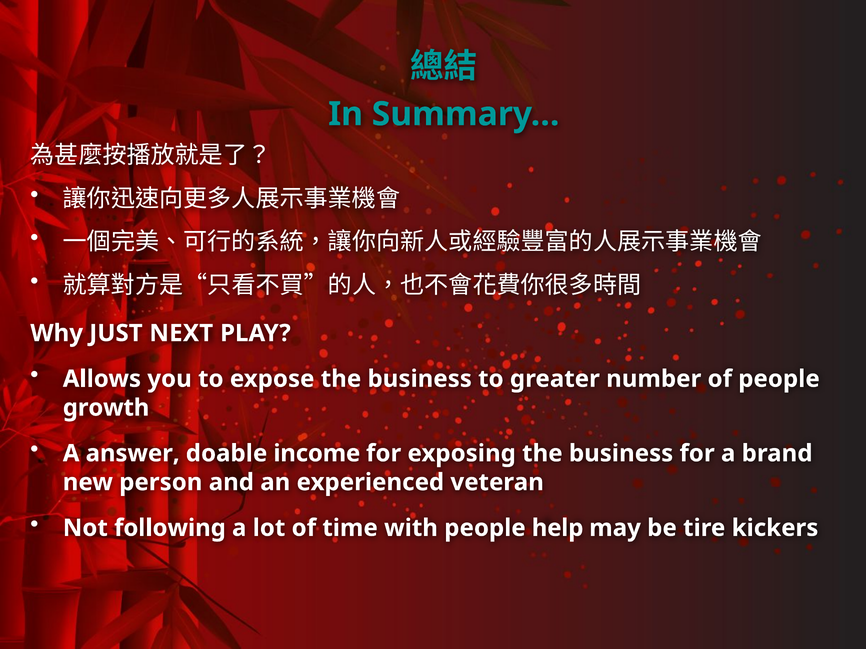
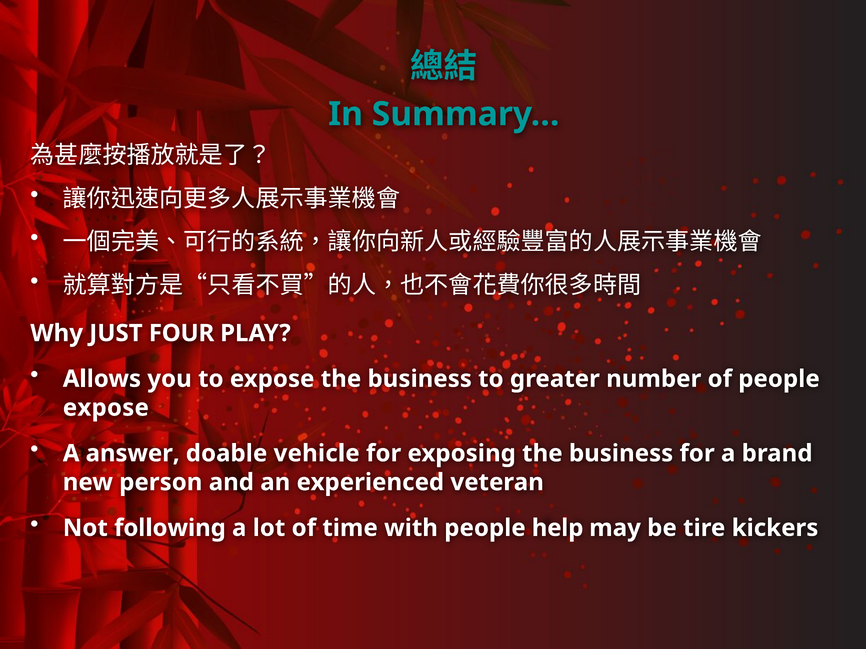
NEXT: NEXT -> FOUR (182, 333)
growth: growth -> expose (106, 408)
income: income -> vehicle (317, 454)
